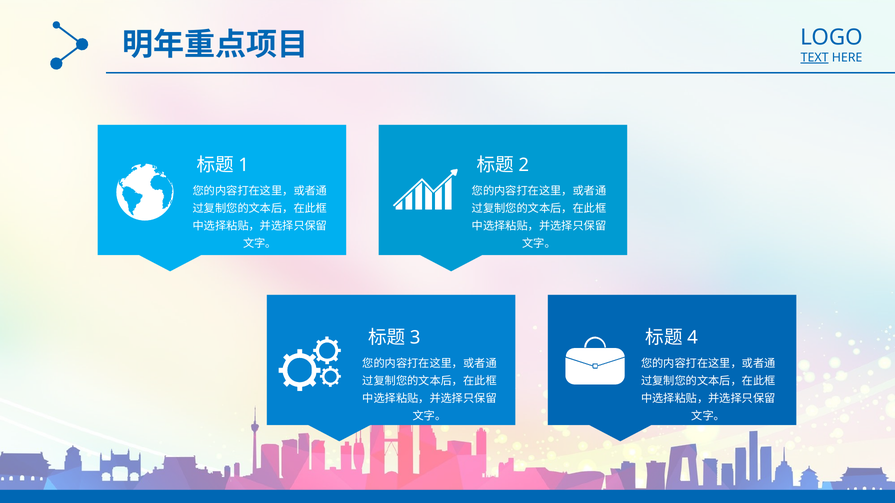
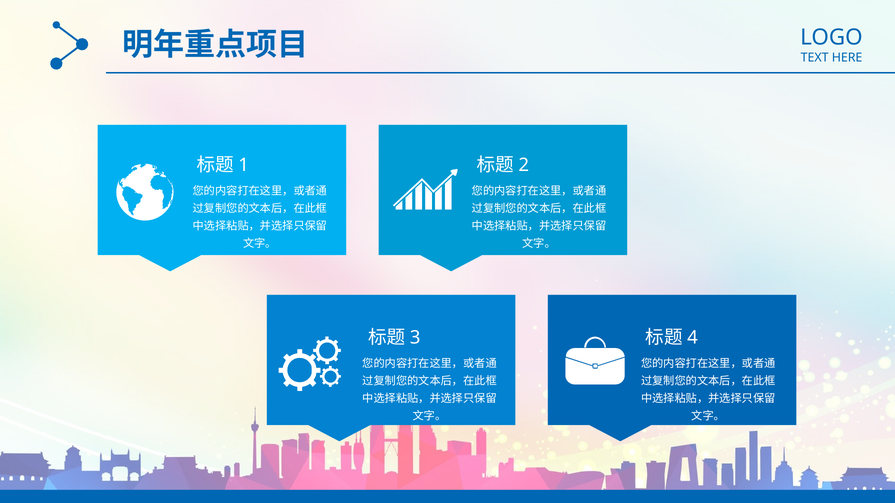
TEXT underline: present -> none (815, 58)
